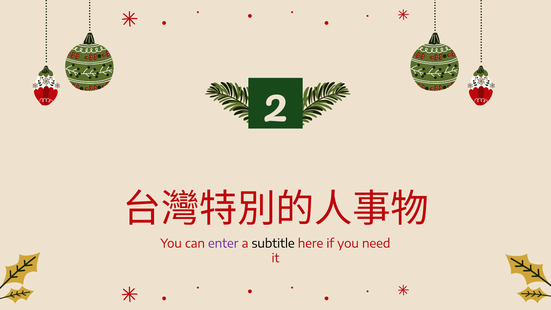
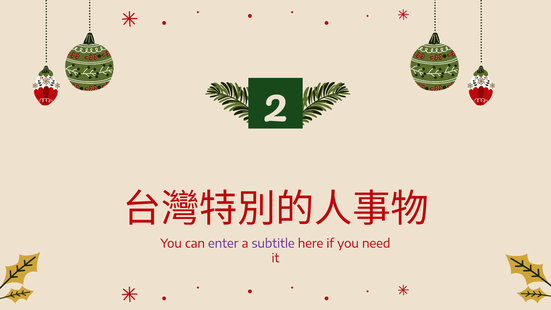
subtitle colour: black -> purple (273, 244)
